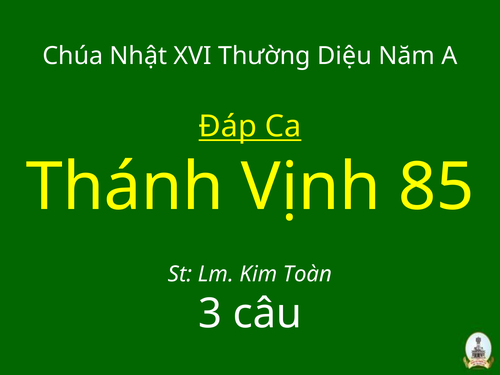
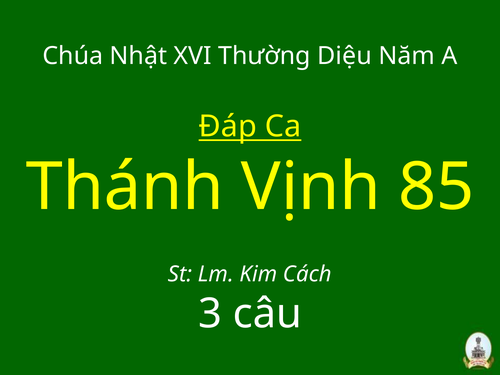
Toàn: Toàn -> Cách (307, 274)
